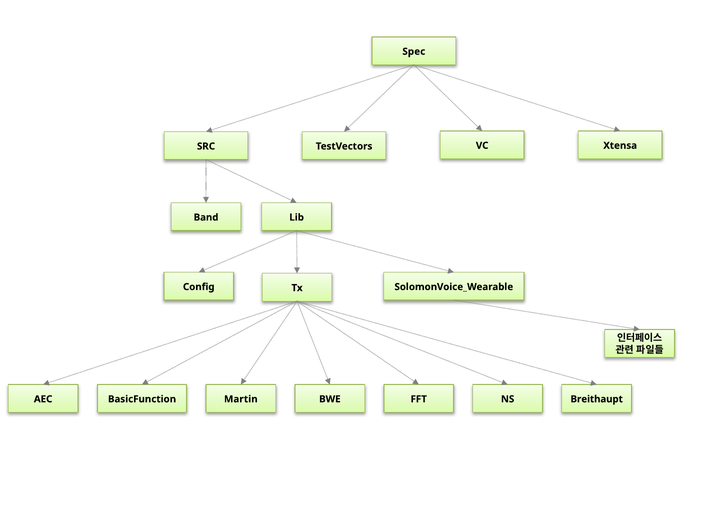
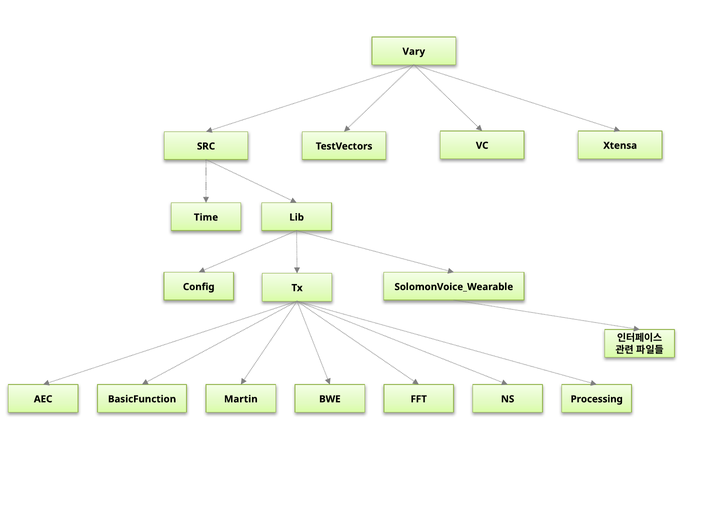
Spec: Spec -> Vary (414, 52)
Band: Band -> Time (206, 217)
Breithaupt: Breithaupt -> Processing (597, 399)
